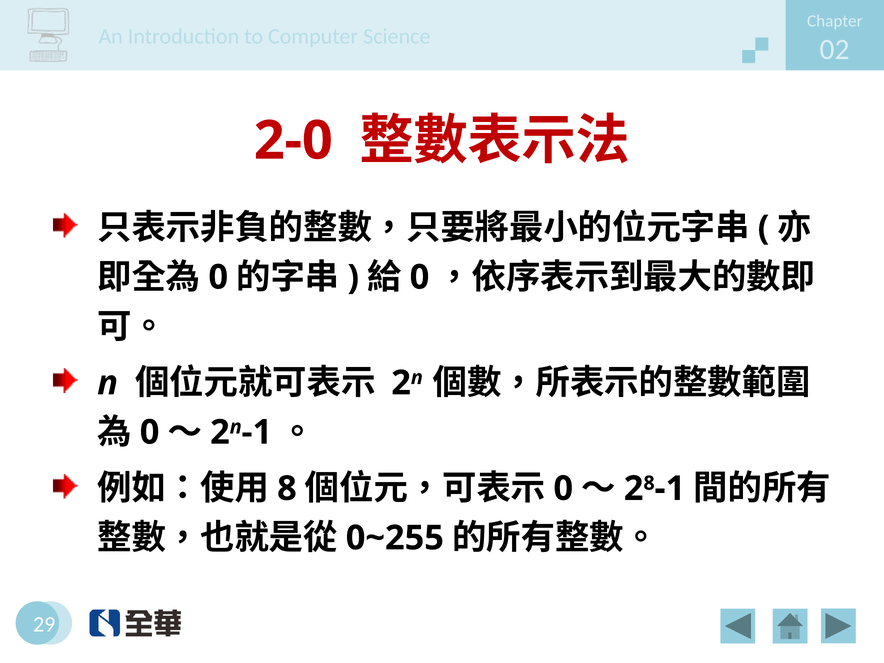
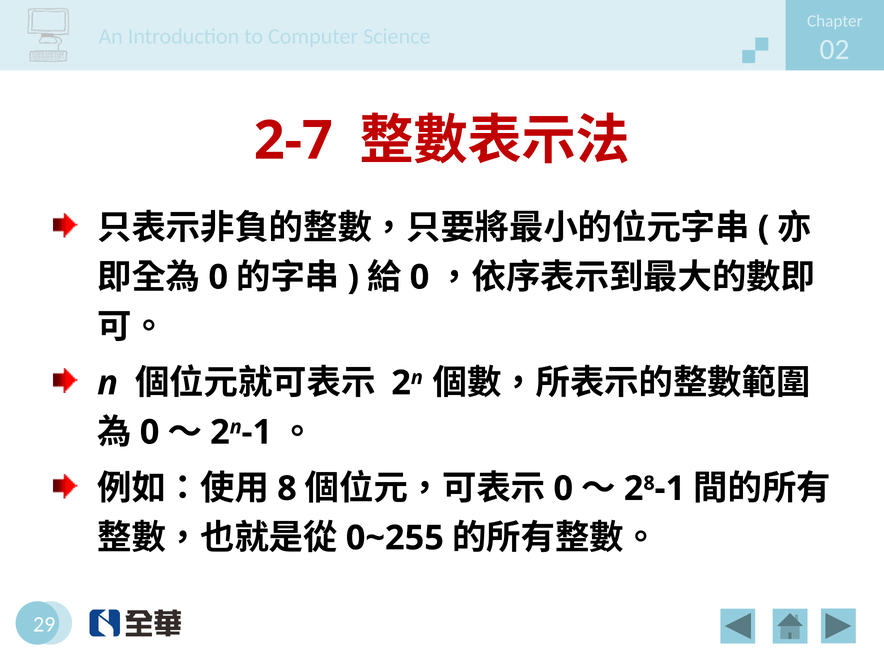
2-0: 2-0 -> 2-7 (293, 141)
